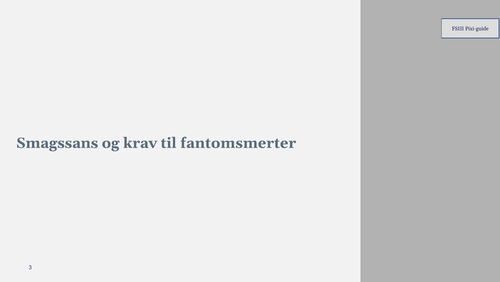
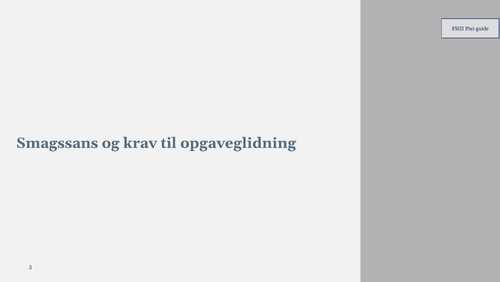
fantomsmerter: fantomsmerter -> opgaveglidning (238, 143)
